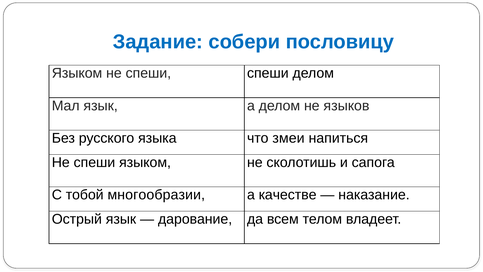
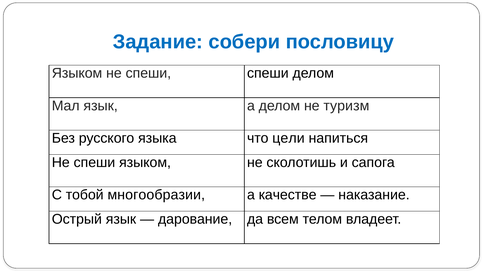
языков: языков -> туризм (346, 106)
змеи: змеи -> цели (288, 138)
